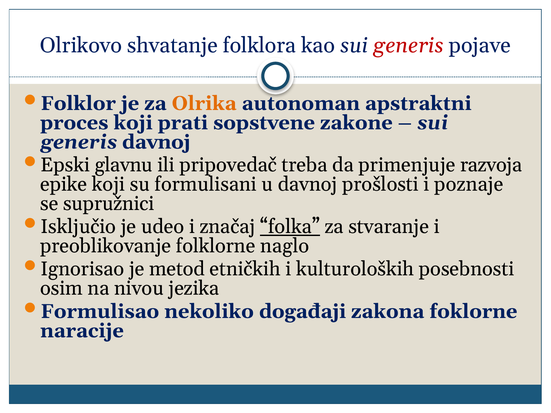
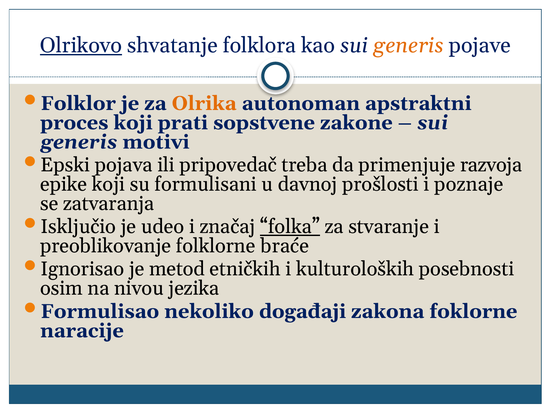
Olrikovo underline: none -> present (81, 45)
generis colour: red -> orange (409, 45)
generis davnoj: davnoj -> motivi (156, 142)
glavnu: glavnu -> pojava (124, 165)
supružnici: supružnici -> zatvaranja (109, 204)
naglo: naglo -> braće (285, 246)
